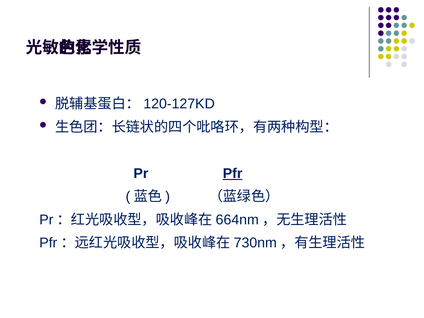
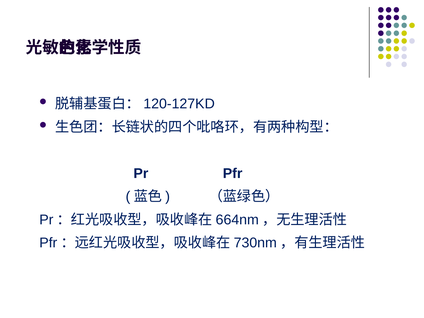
Pfr underline: present -> none (233, 173)
